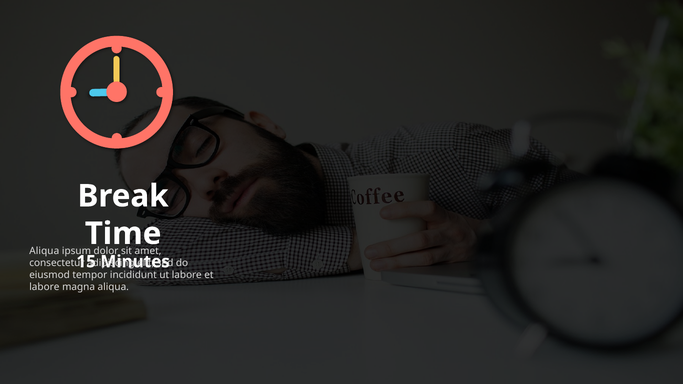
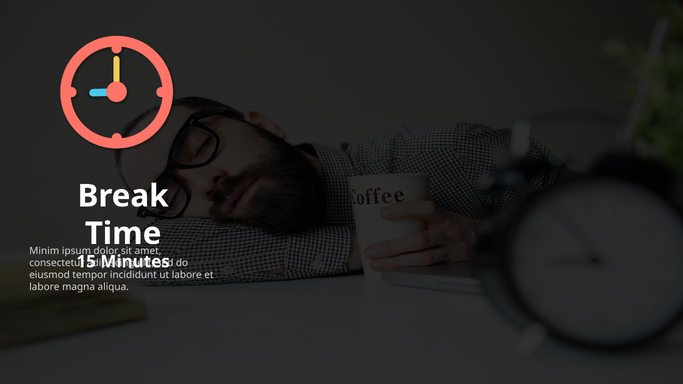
Aliqua: Aliqua -> Minim (44, 251)
